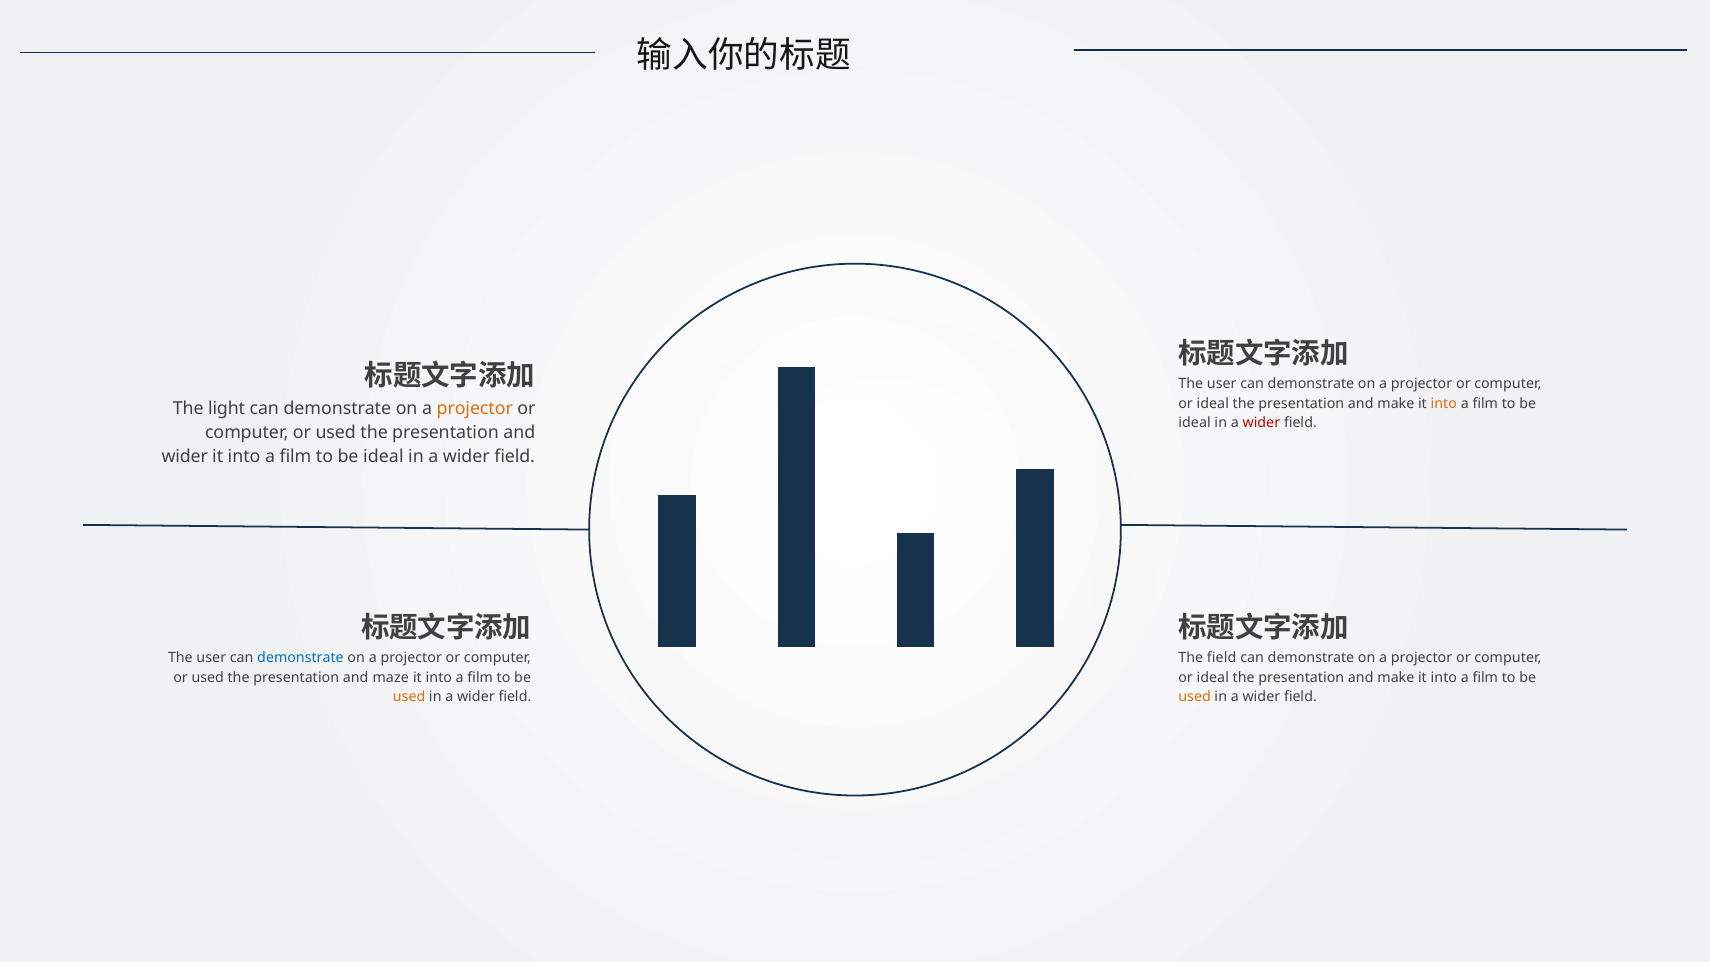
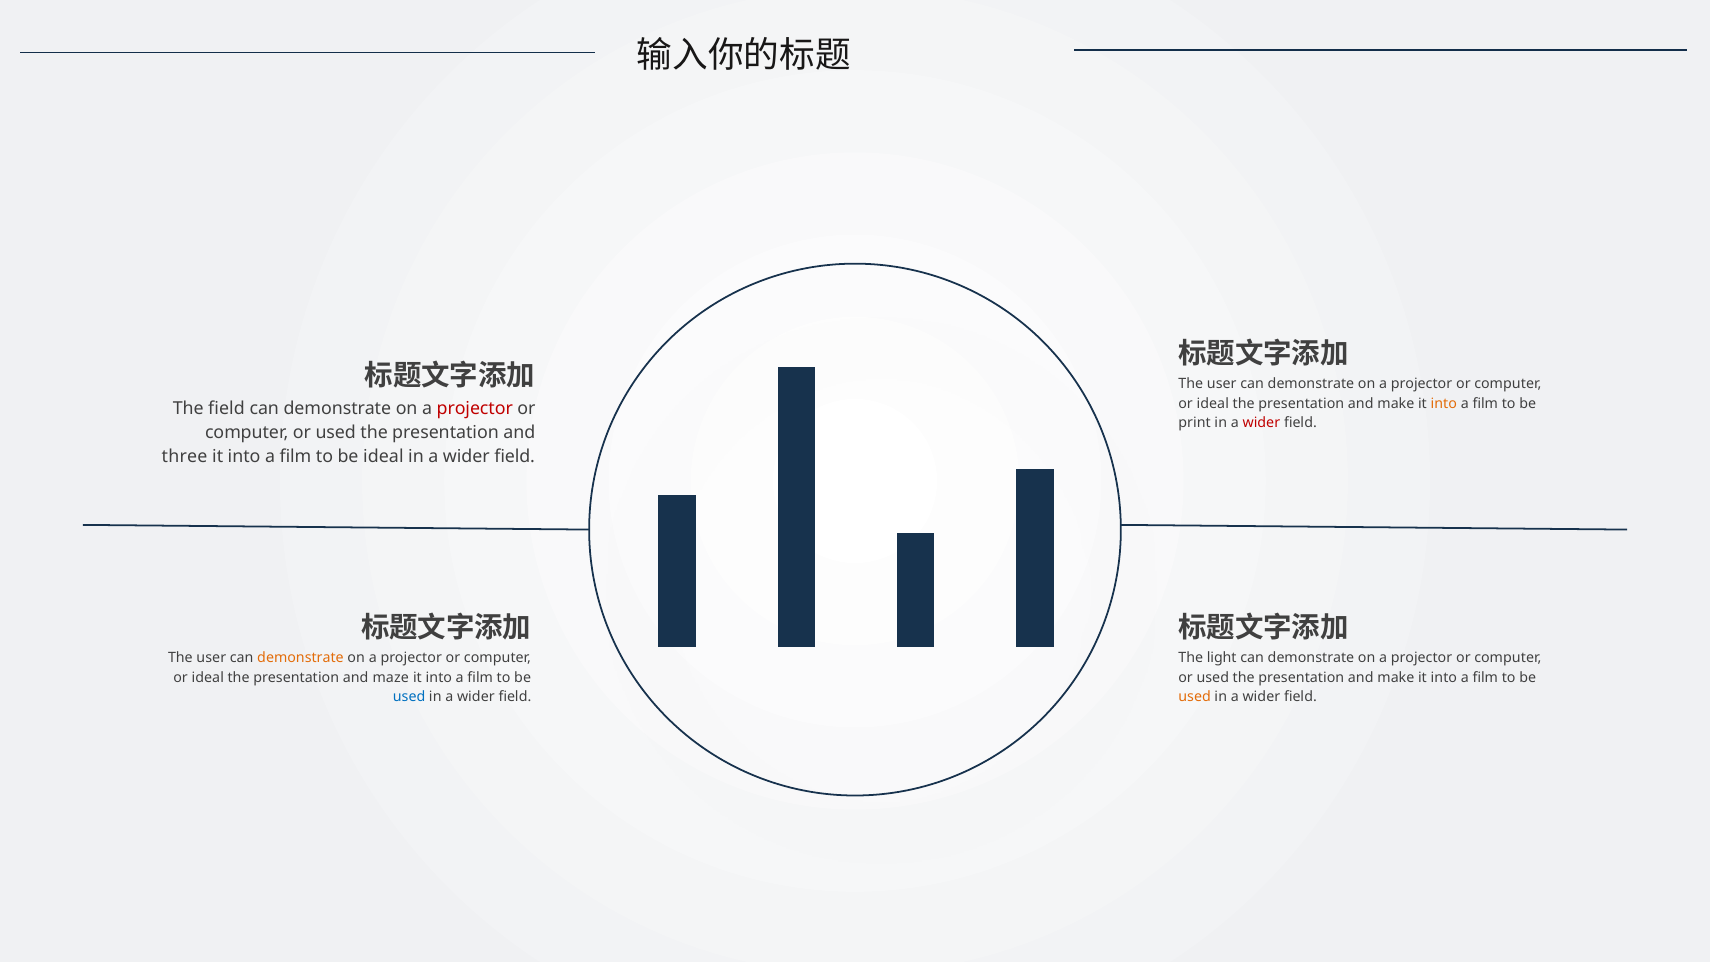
The light: light -> field (226, 408)
projector colour: orange -> red (475, 408)
ideal: ideal -> print (1195, 423)
wider: wider -> three (185, 457)
demonstrate colour: blue -> orange (301, 658)
The field: field -> light (1222, 658)
used: used -> ideal (208, 677)
ideal: ideal -> used (1213, 677)
used colour: orange -> blue (409, 697)
